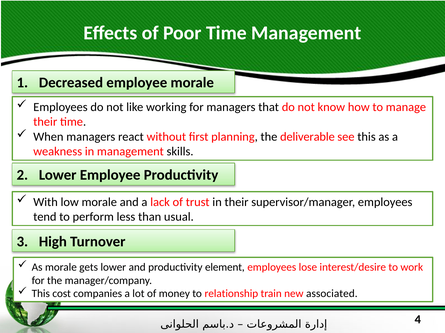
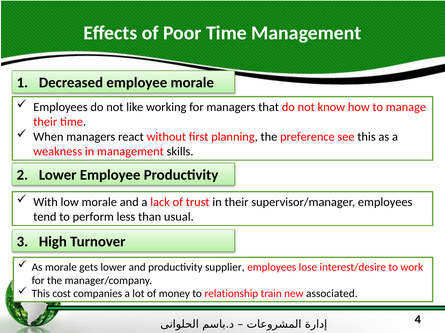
deliverable: deliverable -> preference (307, 137)
element: element -> supplier (225, 268)
